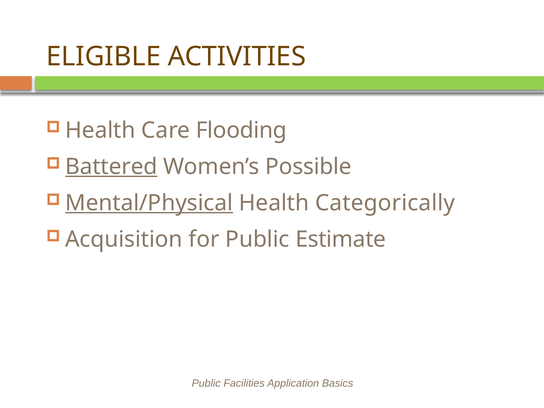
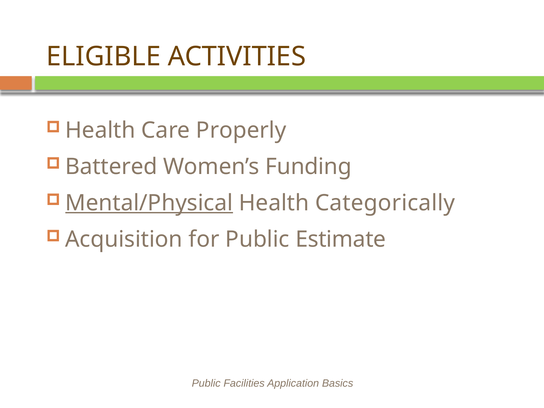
Flooding: Flooding -> Properly (241, 130)
Battered underline: present -> none (111, 167)
Possible: Possible -> Funding (308, 167)
